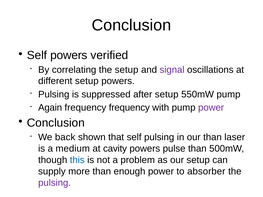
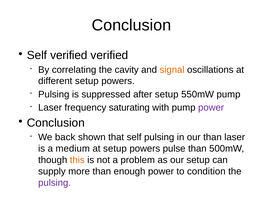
Self powers: powers -> verified (69, 55)
the setup: setup -> cavity (127, 70)
signal colour: purple -> orange (172, 70)
Again: Again -> Laser (50, 108)
frequency frequency: frequency -> saturating (129, 108)
at cavity: cavity -> setup (115, 149)
this colour: blue -> orange (77, 160)
absorber: absorber -> condition (206, 172)
